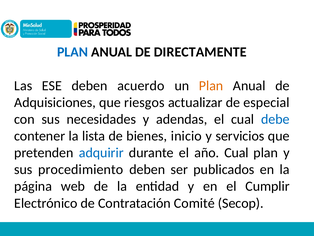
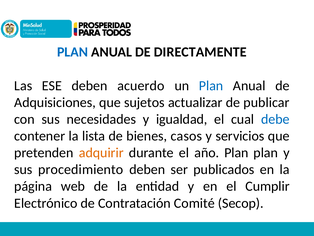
Plan colour: orange -> blue (211, 85)
riesgos: riesgos -> sujetos (144, 102)
especial: especial -> publicar (266, 102)
adendas: adendas -> igualdad (182, 119)
inicio: inicio -> casos (186, 136)
adquirir colour: blue -> orange (101, 152)
año Cual: Cual -> Plan (236, 152)
